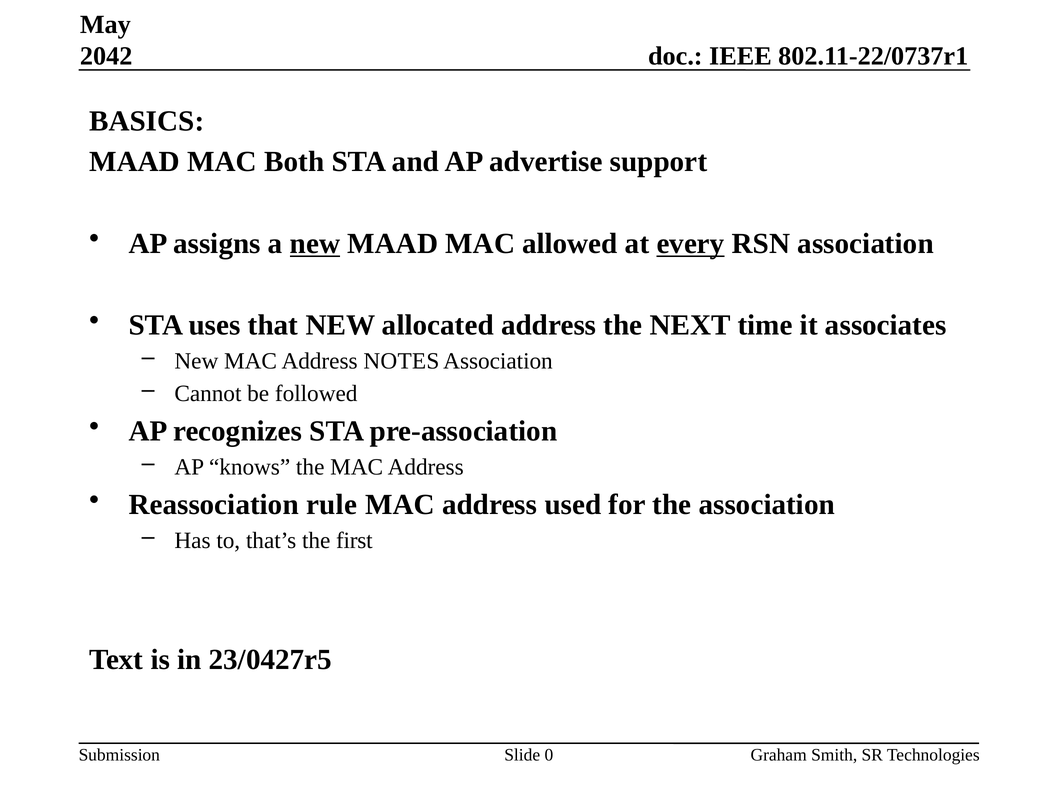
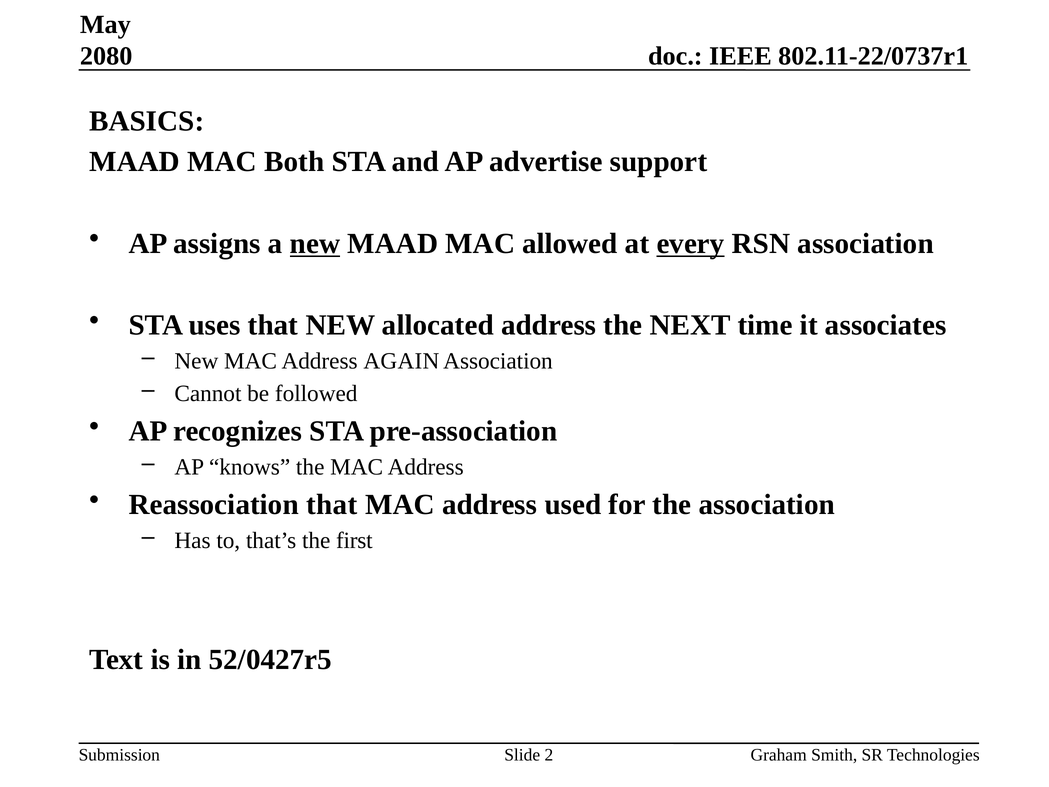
2042: 2042 -> 2080 (106, 56)
NOTES: NOTES -> AGAIN (401, 361)
Reassociation rule: rule -> that (332, 504)
23/0427r5: 23/0427r5 -> 52/0427r5 (270, 660)
0: 0 -> 2 (549, 755)
